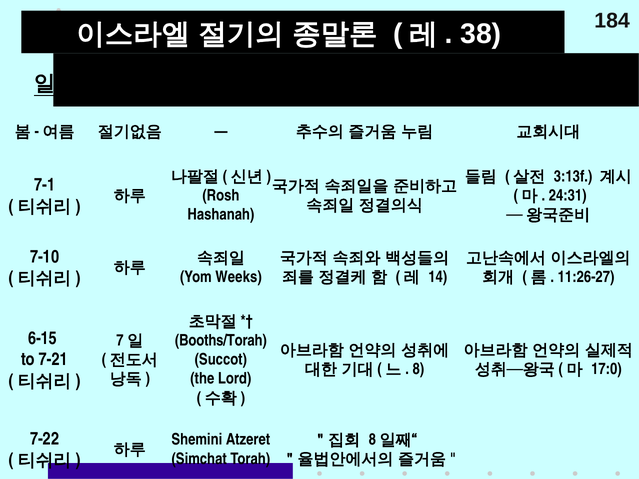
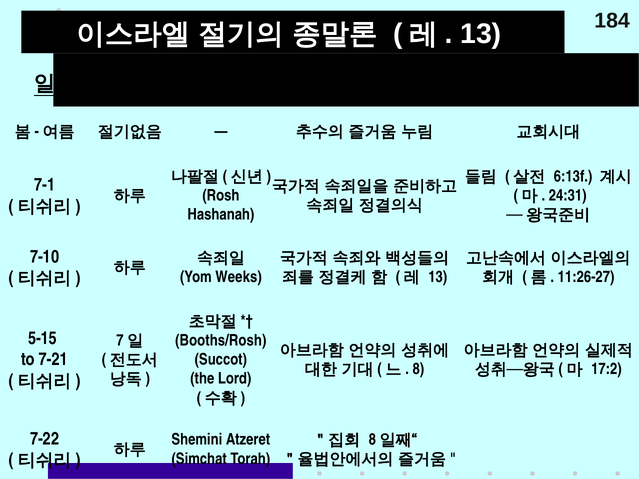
38: 38 -> 13 (481, 34)
3:13f: 3:13f -> 6:13f (573, 176)
14: 14 -> 13 (438, 277)
6-15: 6-15 -> 5-15 (43, 338)
Booths/Torah: Booths/Torah -> Booths/Rosh (221, 341)
17:0: 17:0 -> 17:2 (606, 369)
